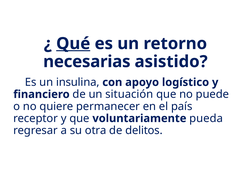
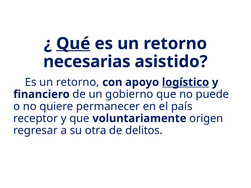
insulina: insulina -> retorno (78, 82)
logístico underline: none -> present (186, 82)
situación: situación -> gobierno (129, 94)
pueda: pueda -> origen (206, 119)
